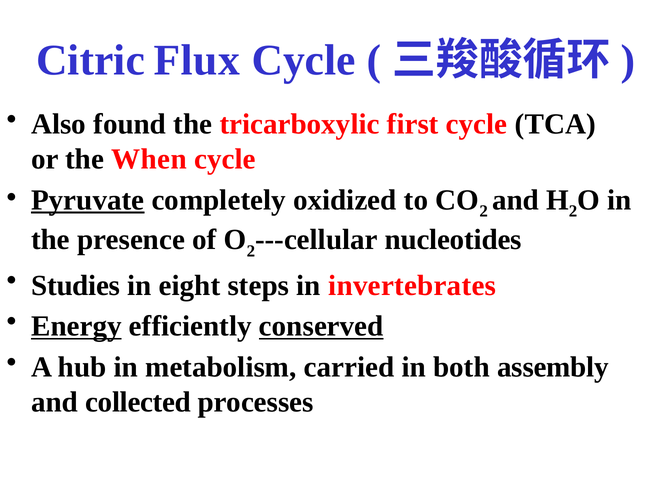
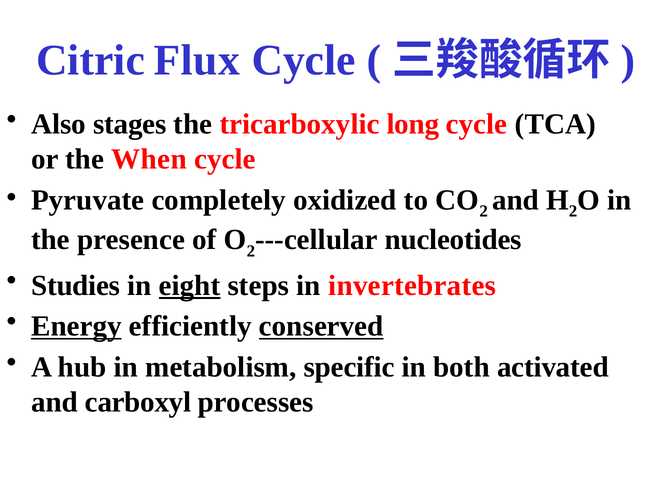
found: found -> stages (130, 124)
first: first -> long (413, 124)
Pyruvate underline: present -> none (88, 200)
eight underline: none -> present (190, 285)
carried: carried -> specific (349, 367)
assembly: assembly -> activated (553, 367)
collected: collected -> carboxyl (138, 402)
